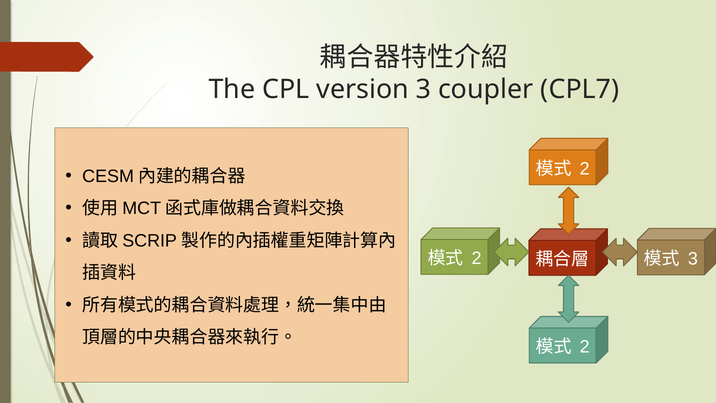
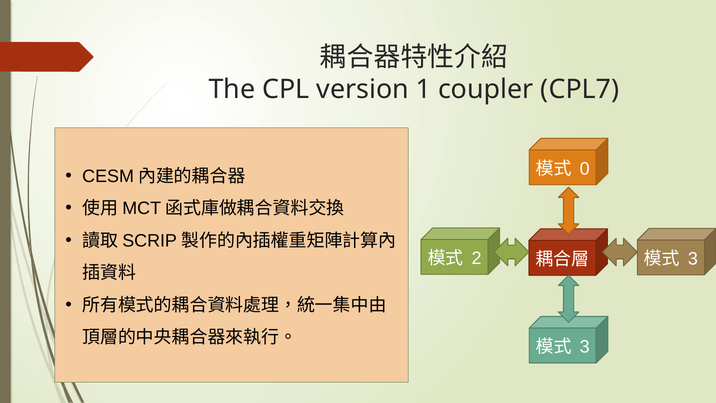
version 3: 3 -> 1 (423, 90)
2: 2 -> 0 (585, 168)
2: 2 -> 3 (585, 347)
